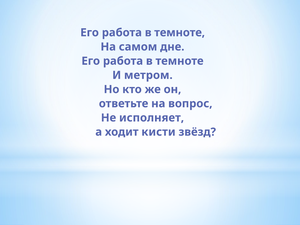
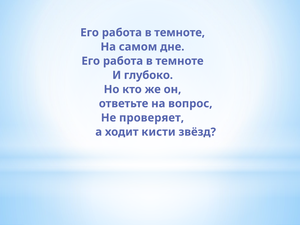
метром: метром -> глубоко (148, 75)
исполняет: исполняет -> проверяет (152, 118)
